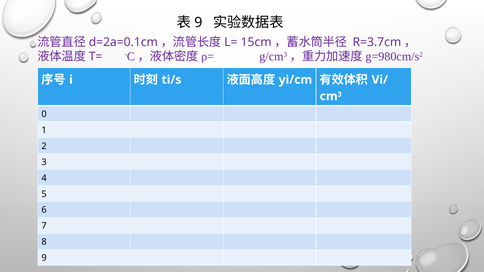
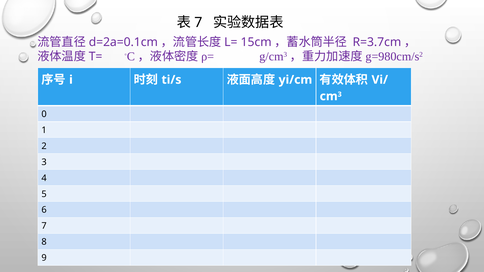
9: 9 -> 7 (198, 23)
